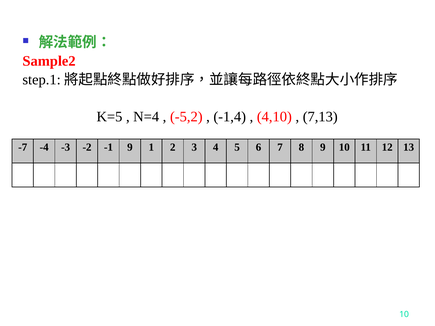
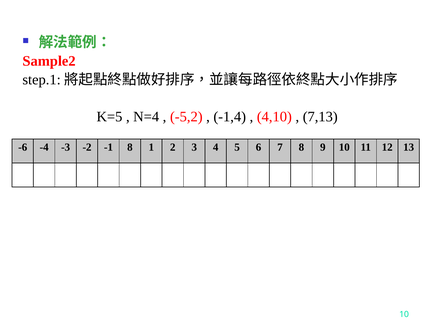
-7: -7 -> -6 (23, 147)
-1 9: 9 -> 8 (130, 147)
